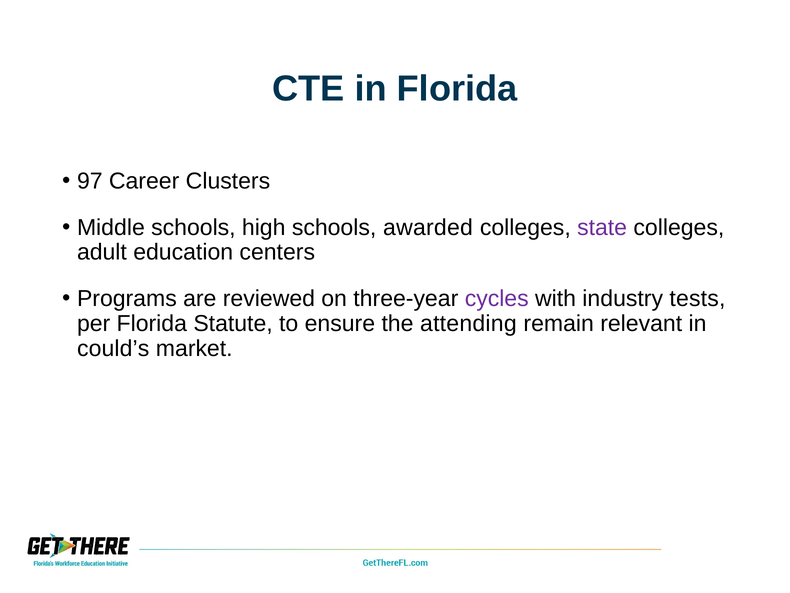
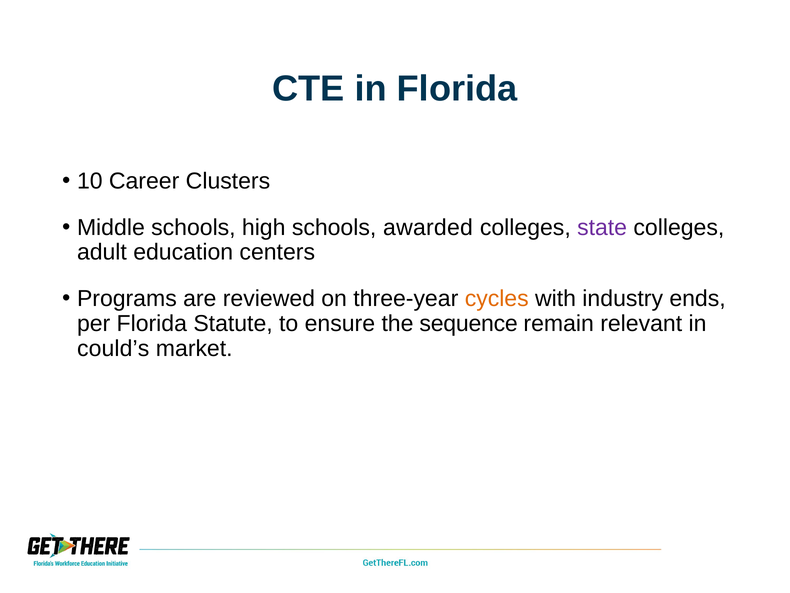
97: 97 -> 10 (90, 181)
cycles colour: purple -> orange (497, 298)
tests: tests -> ends (698, 298)
attending: attending -> sequence (469, 323)
